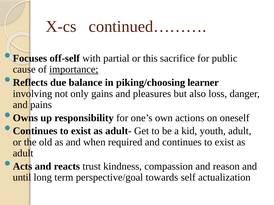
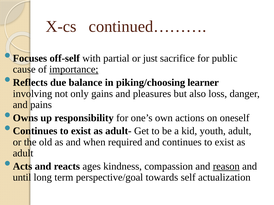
this: this -> just (150, 58)
trust: trust -> ages (92, 167)
reason underline: none -> present (226, 167)
